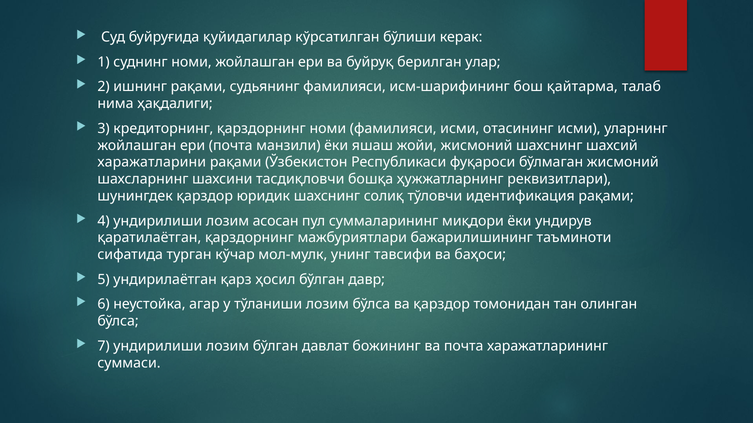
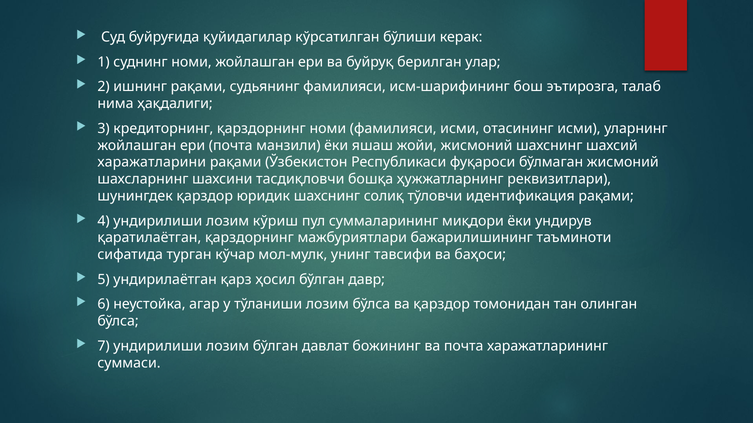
қайтарма: қайтарма -> эътирозга (582, 87)
асосан: асосан -> кўриш (275, 221)
